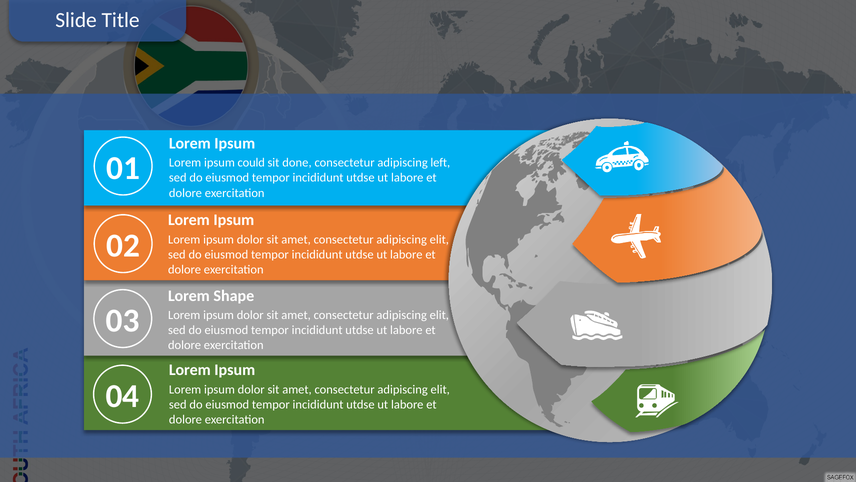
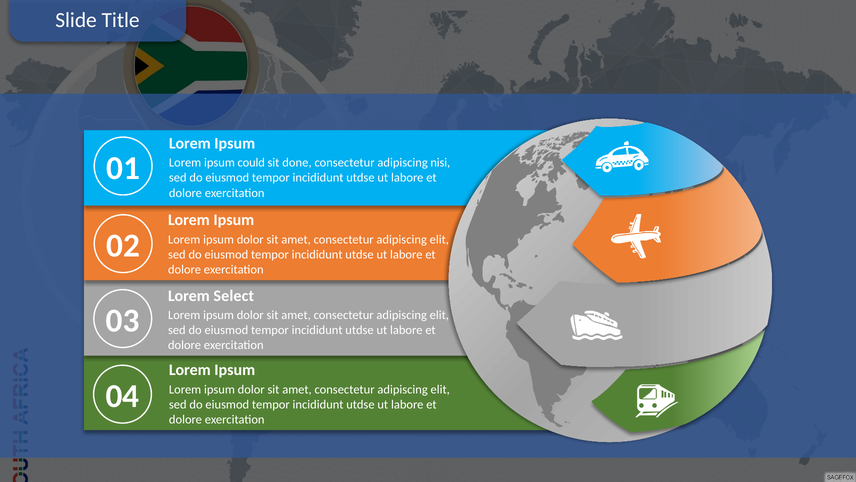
left: left -> nisi (440, 163)
Shape: Shape -> Select (234, 296)
